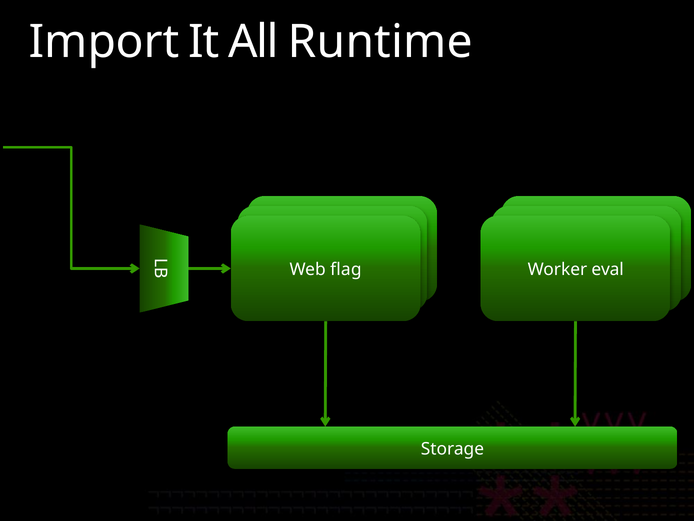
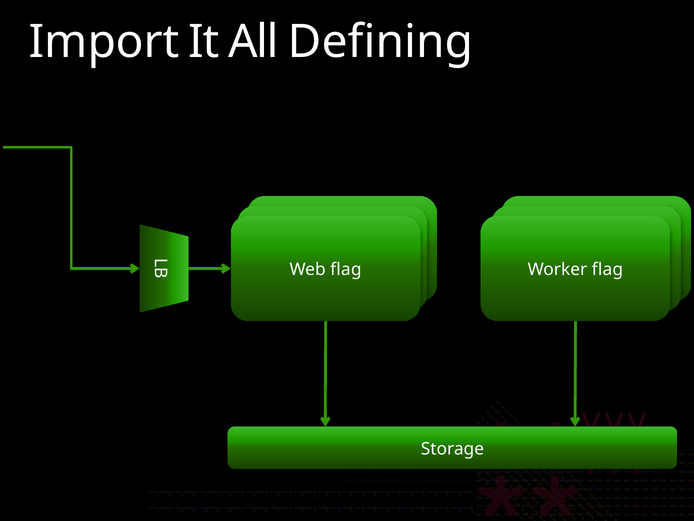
Runtime: Runtime -> Defining (381, 42)
eval: eval -> flag (607, 269)
